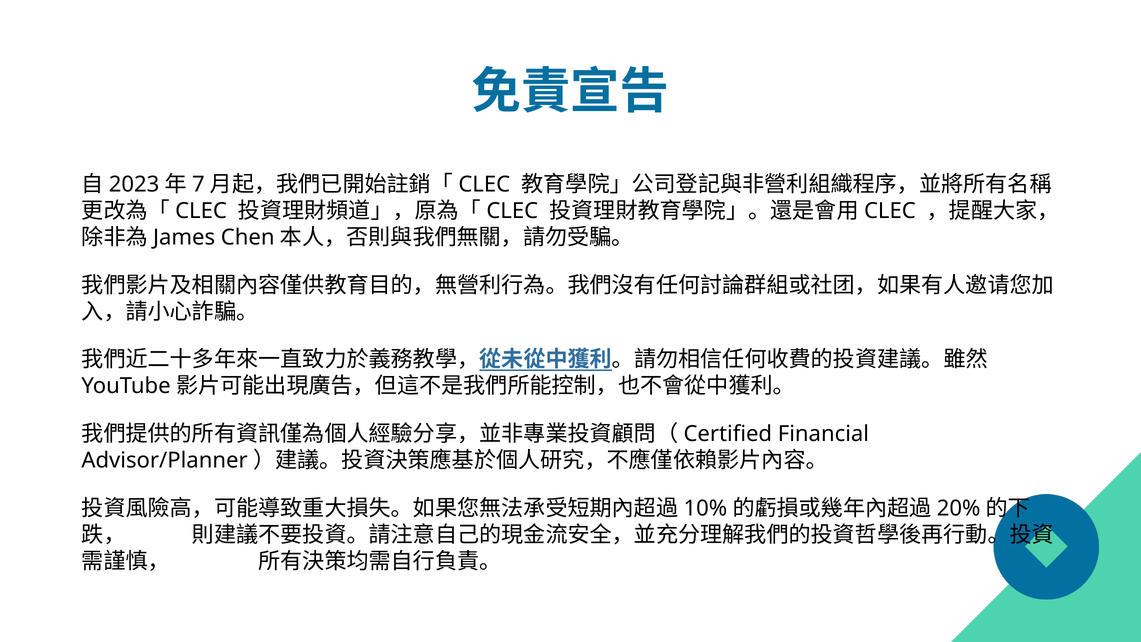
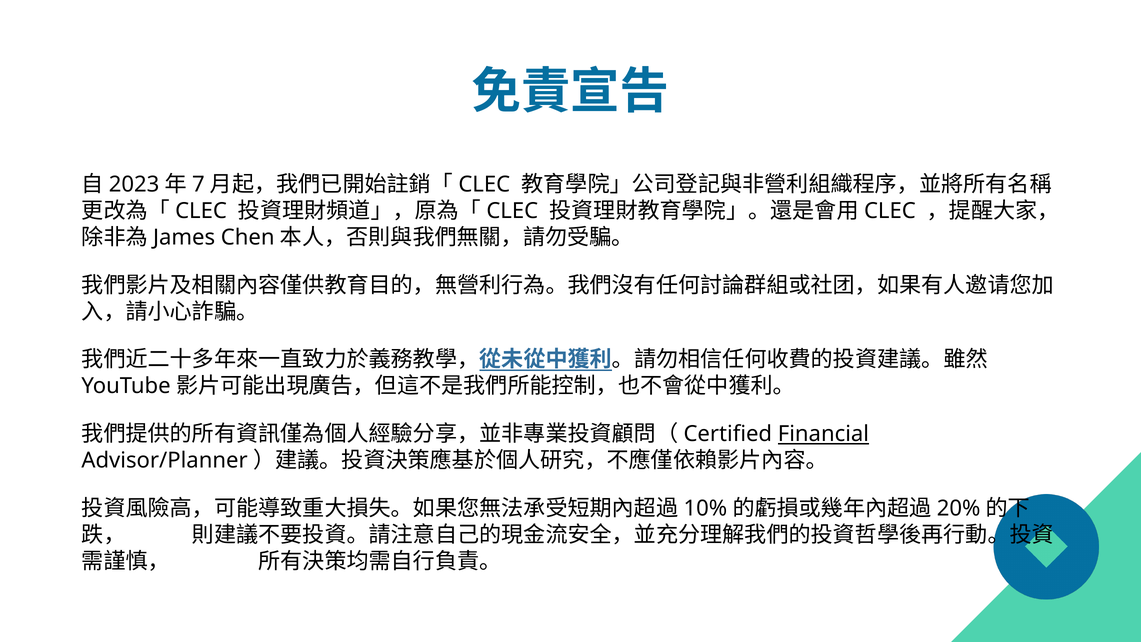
Financial underline: none -> present (823, 434)
